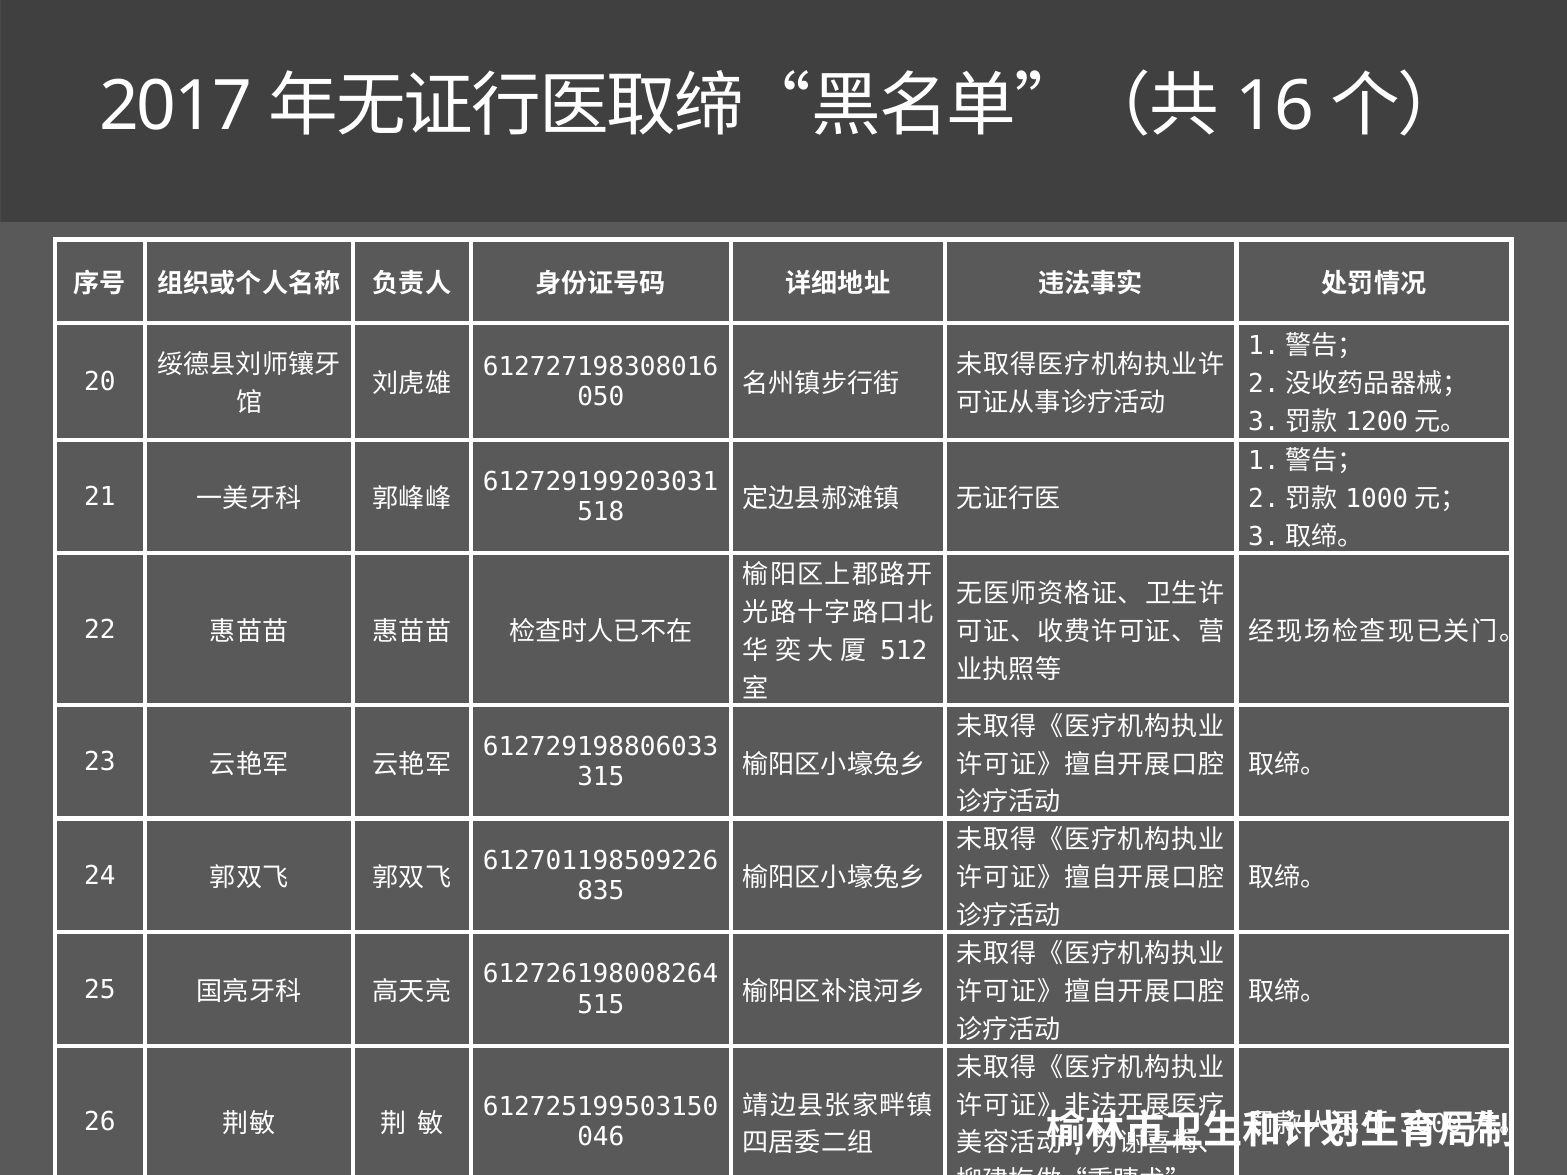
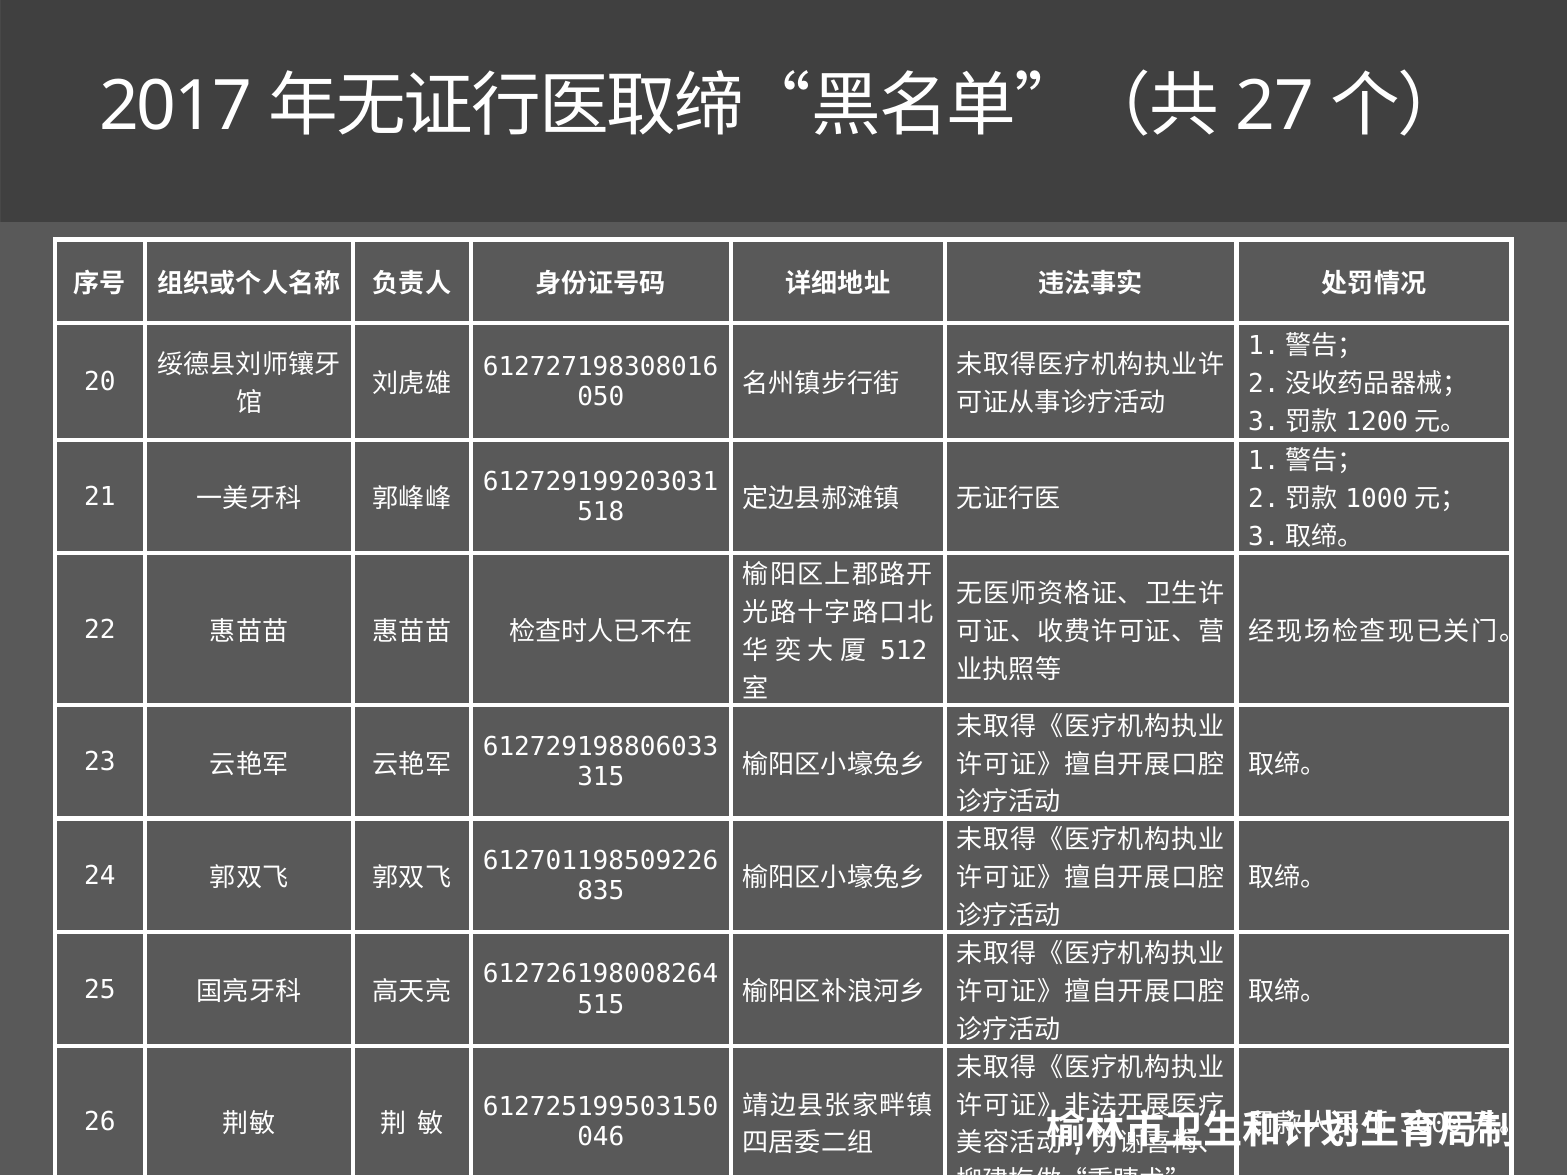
16: 16 -> 27 (1275, 106)
